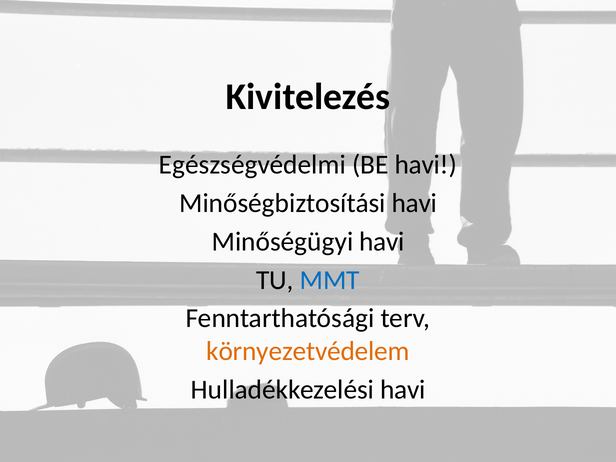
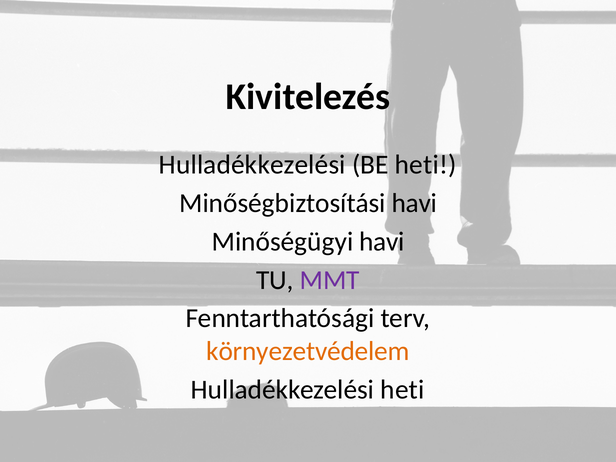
Egészségvédelmi: Egészségvédelmi -> Hulladékkezelési (252, 165)
BE havi: havi -> heti (426, 165)
MMT colour: blue -> purple (330, 280)
Hulladékkezelési havi: havi -> heti (403, 390)
